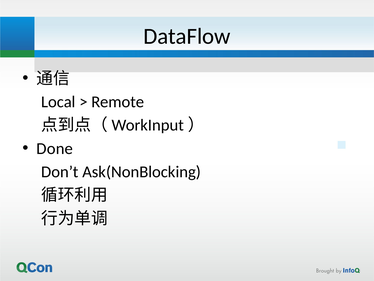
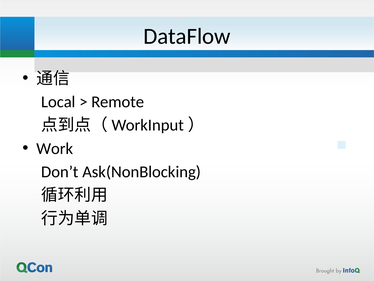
Done: Done -> Work (55, 148)
